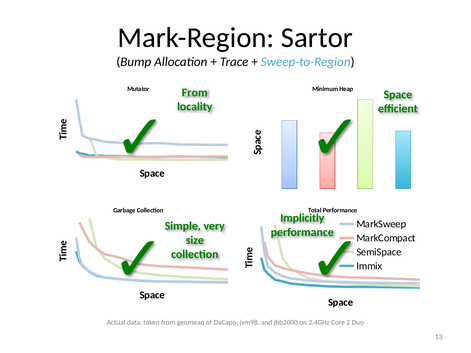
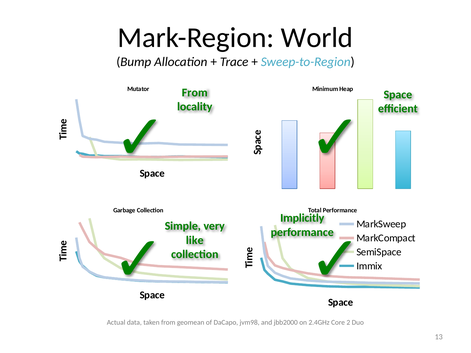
Sartor: Sartor -> World (317, 38)
size: size -> like (195, 240)
